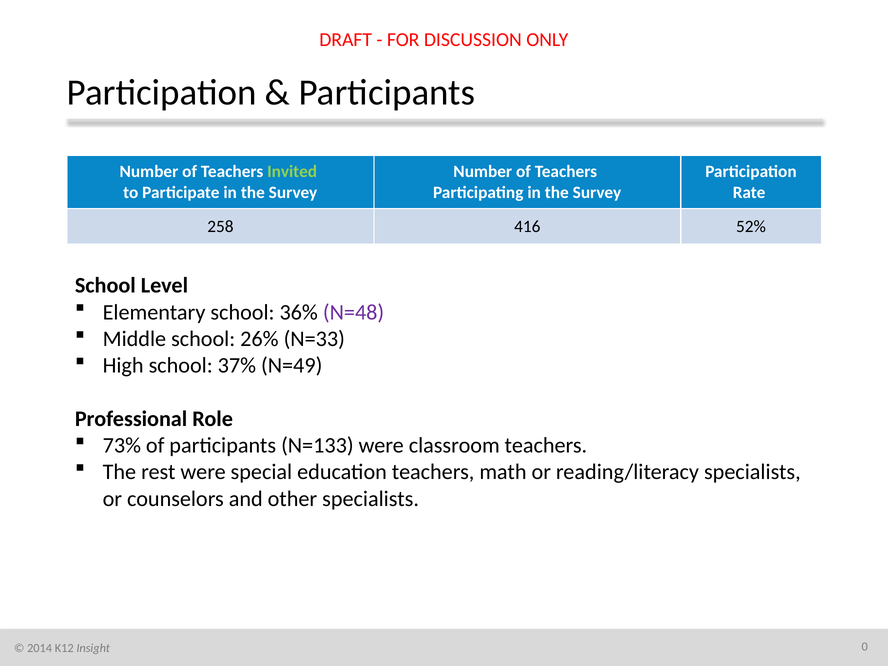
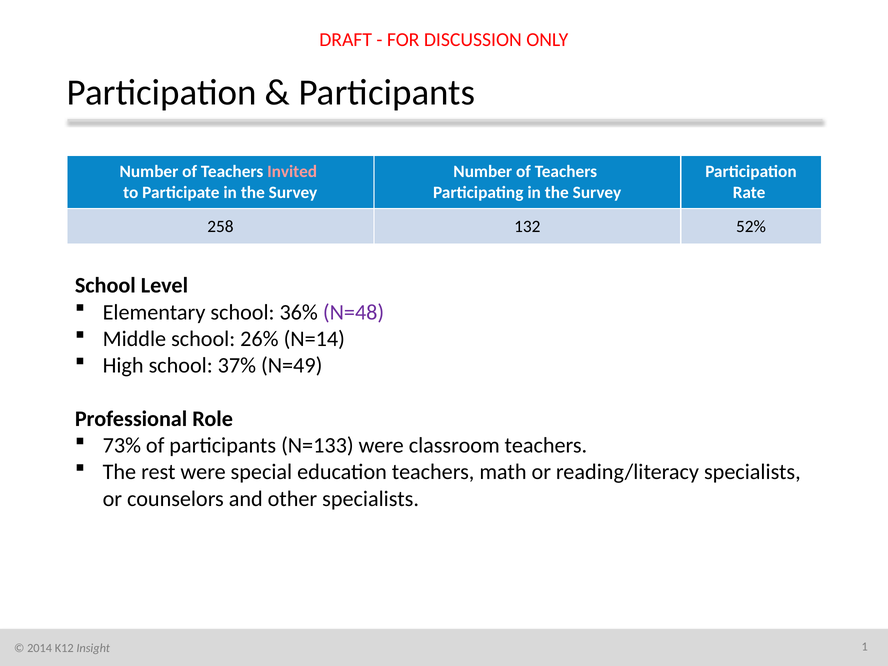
Invited colour: light green -> pink (292, 172)
416: 416 -> 132 (527, 227)
N=33: N=33 -> N=14 (314, 339)
0: 0 -> 1 (865, 647)
